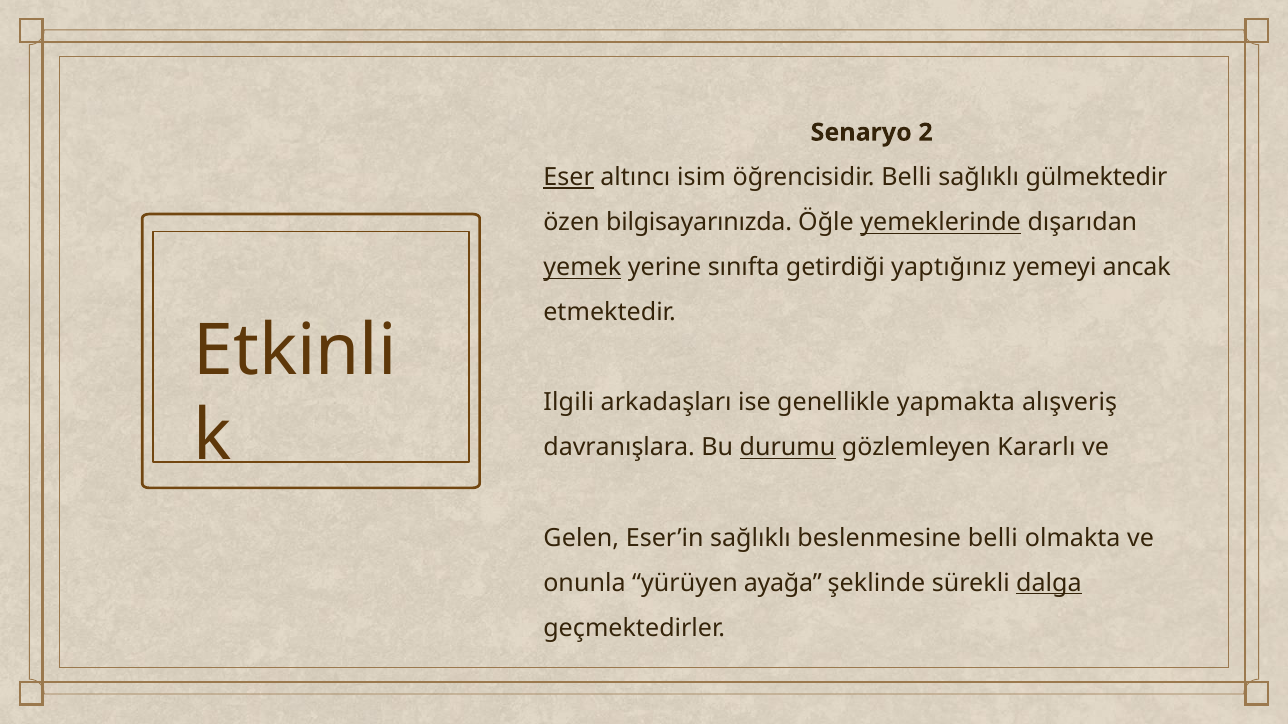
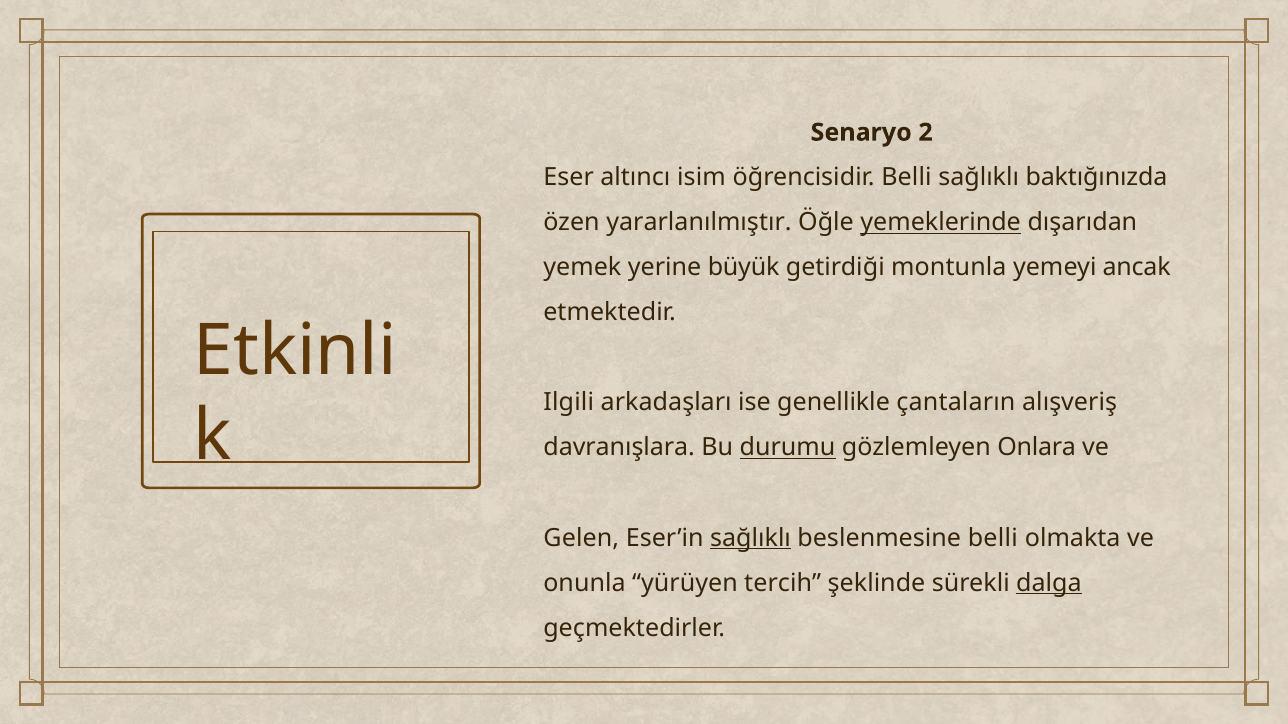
Eser underline: present -> none (569, 178)
gülmektedir: gülmektedir -> baktığınızda (1096, 178)
bilgisayarınızda: bilgisayarınızda -> yararlanılmıştır (699, 223)
yemek underline: present -> none (582, 268)
sınıfta: sınıfta -> büyük (744, 268)
yaptığınız: yaptığınız -> montunla (949, 268)
yapmakta: yapmakta -> çantaların (956, 403)
Kararlı: Kararlı -> Onlara (1037, 448)
sağlıklı underline: none -> present (751, 538)
ayağa: ayağa -> tercih (783, 583)
